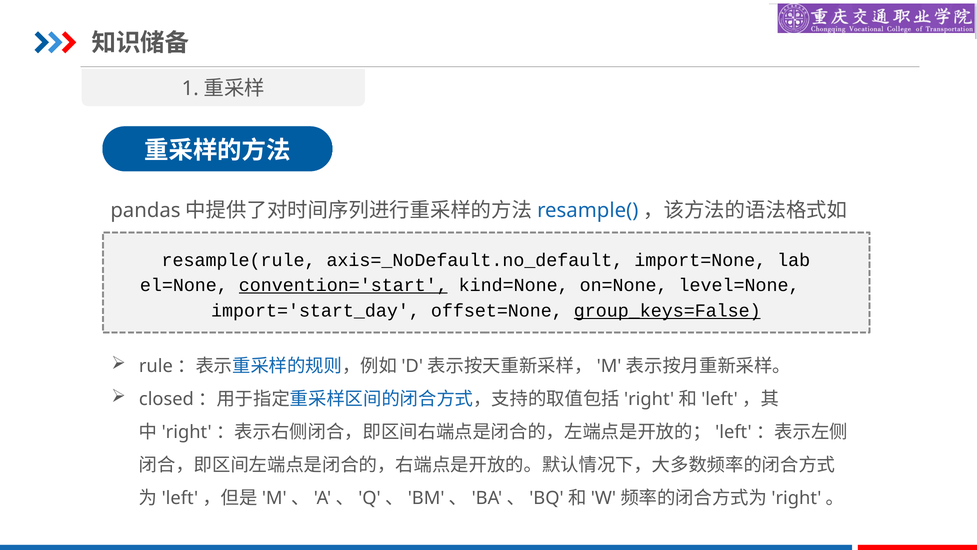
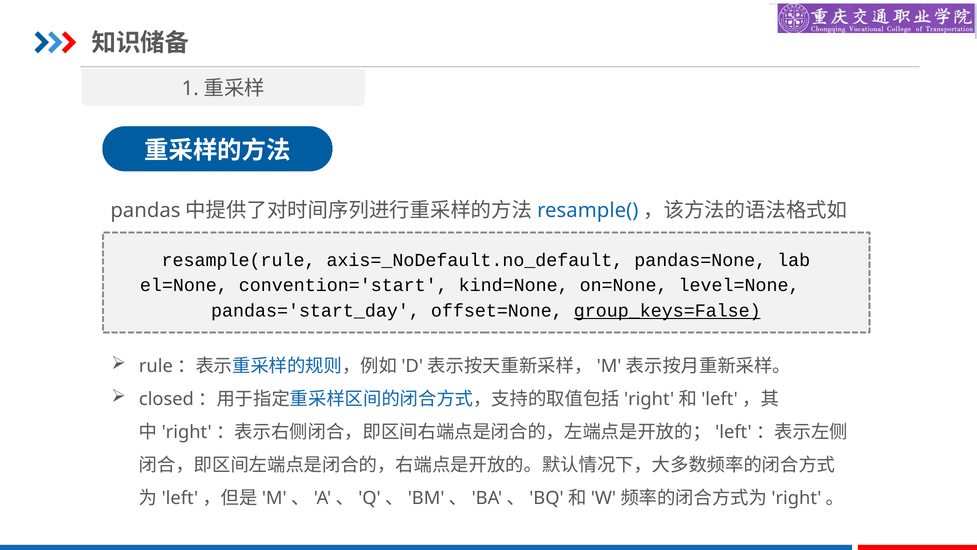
import=None: import=None -> pandas=None (700, 260)
convention='start underline: present -> none (343, 285)
import='start_day: import='start_day -> pandas='start_day (315, 310)
